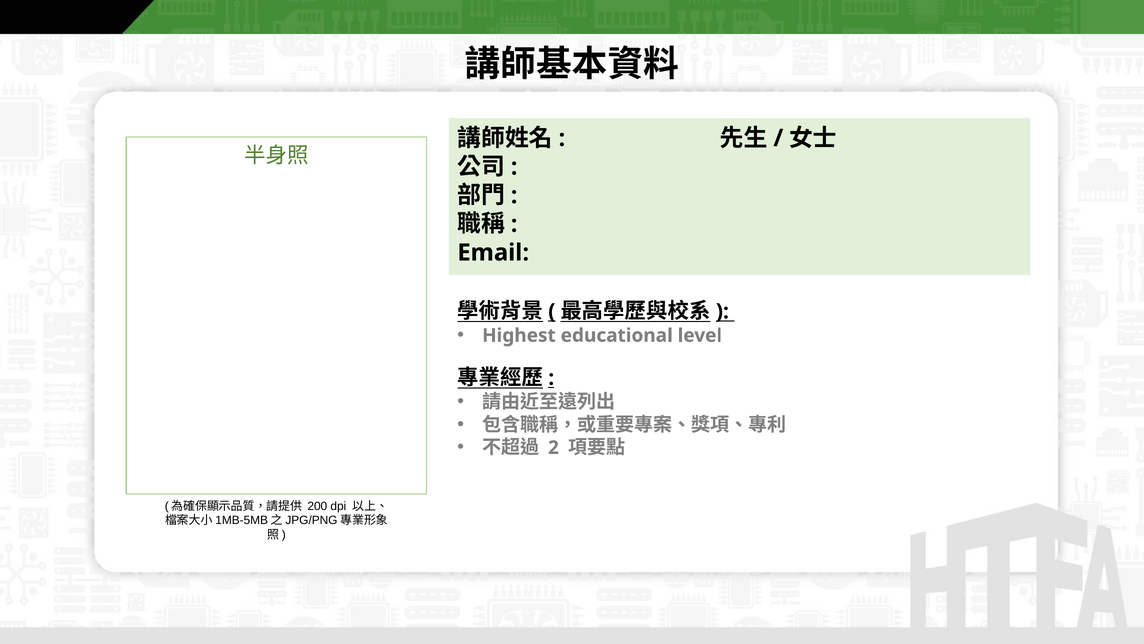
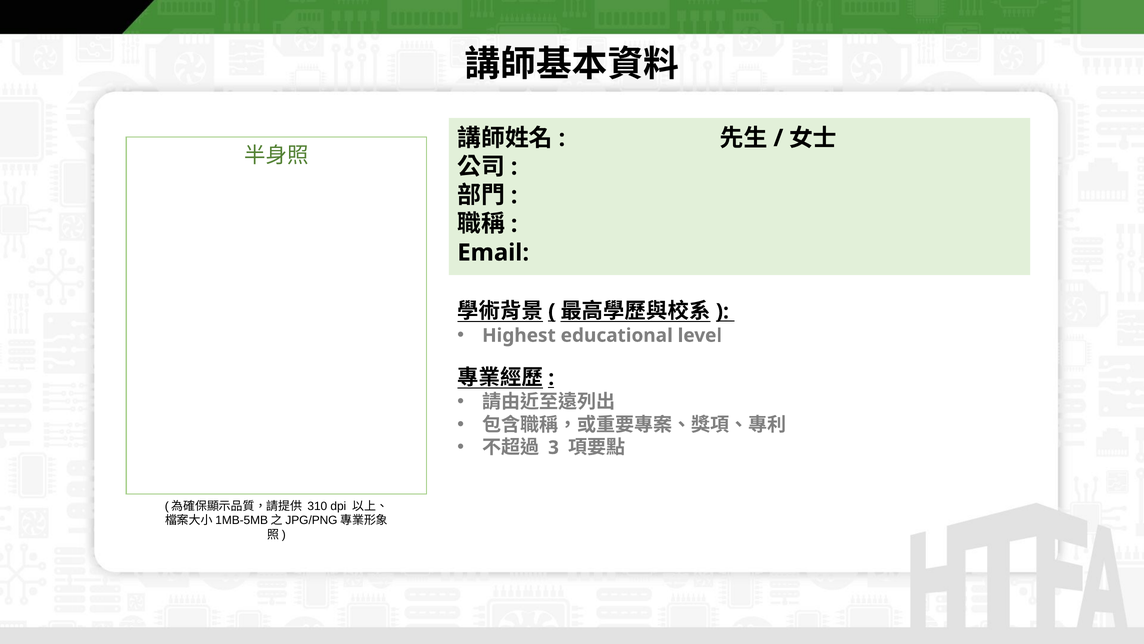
2: 2 -> 3 (553, 447)
200: 200 -> 310 (317, 506)
